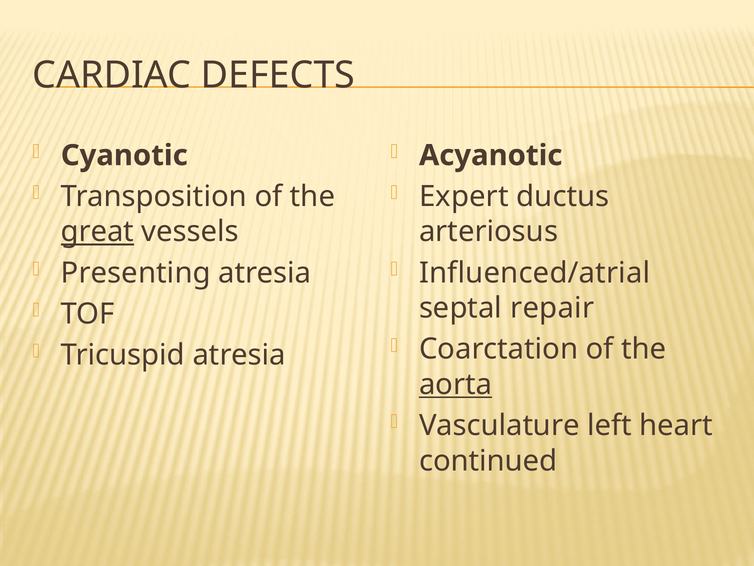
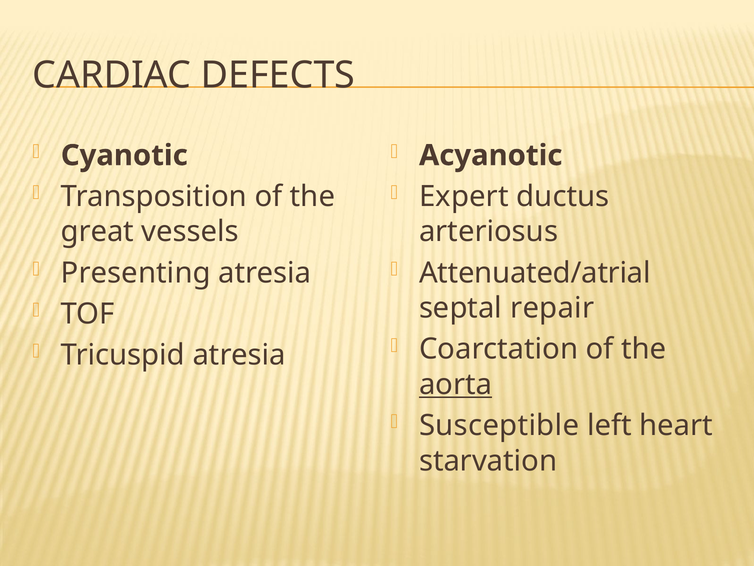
great underline: present -> none (97, 232)
Influenced/atrial: Influenced/atrial -> Attenuated/atrial (535, 273)
Vasculature: Vasculature -> Susceptible (499, 425)
continued: continued -> starvation (488, 460)
